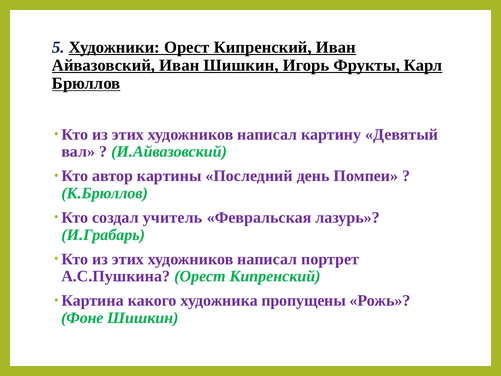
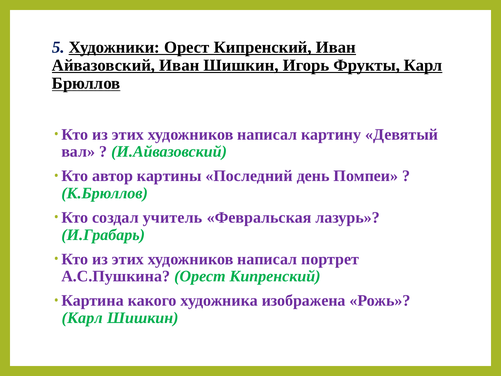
пропущены: пропущены -> изображена (304, 300)
Фоне: Фоне -> Карл (82, 318)
